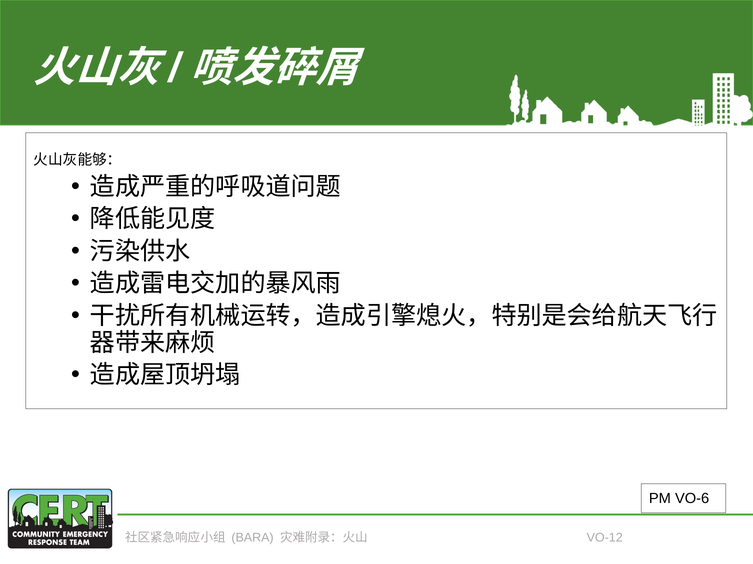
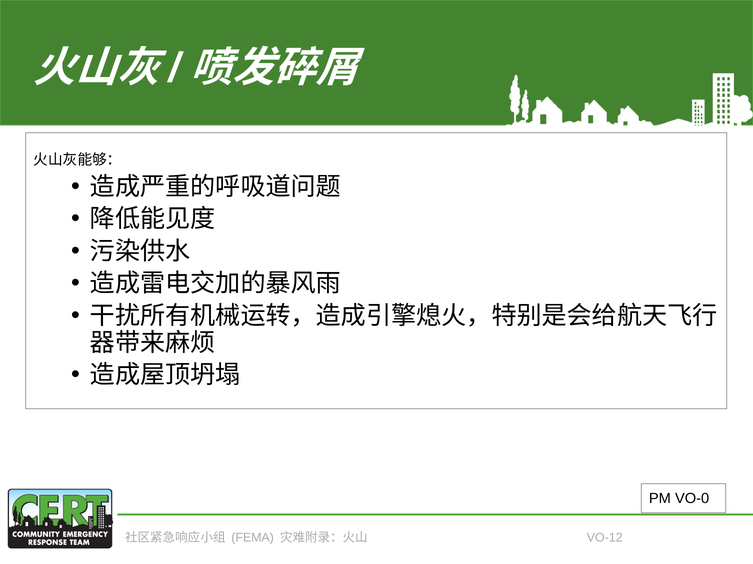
VO-6: VO-6 -> VO-0 (692, 499)
BARA: BARA -> FEMA (253, 538)
